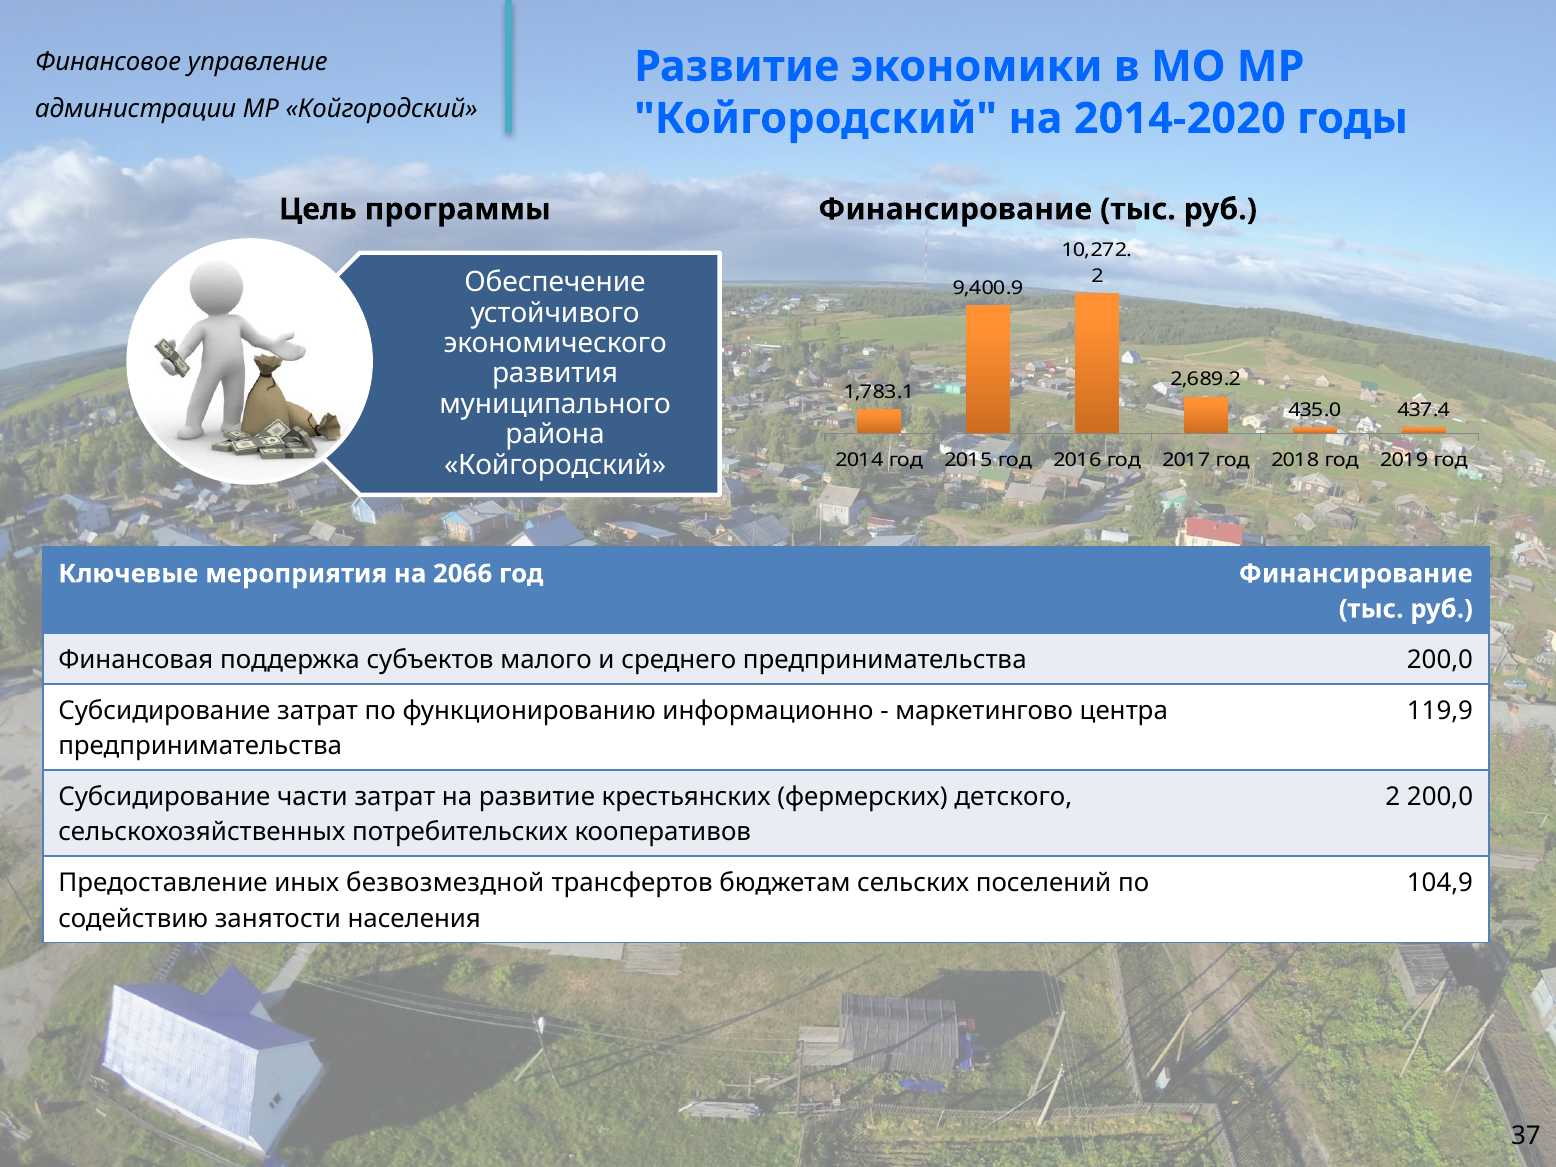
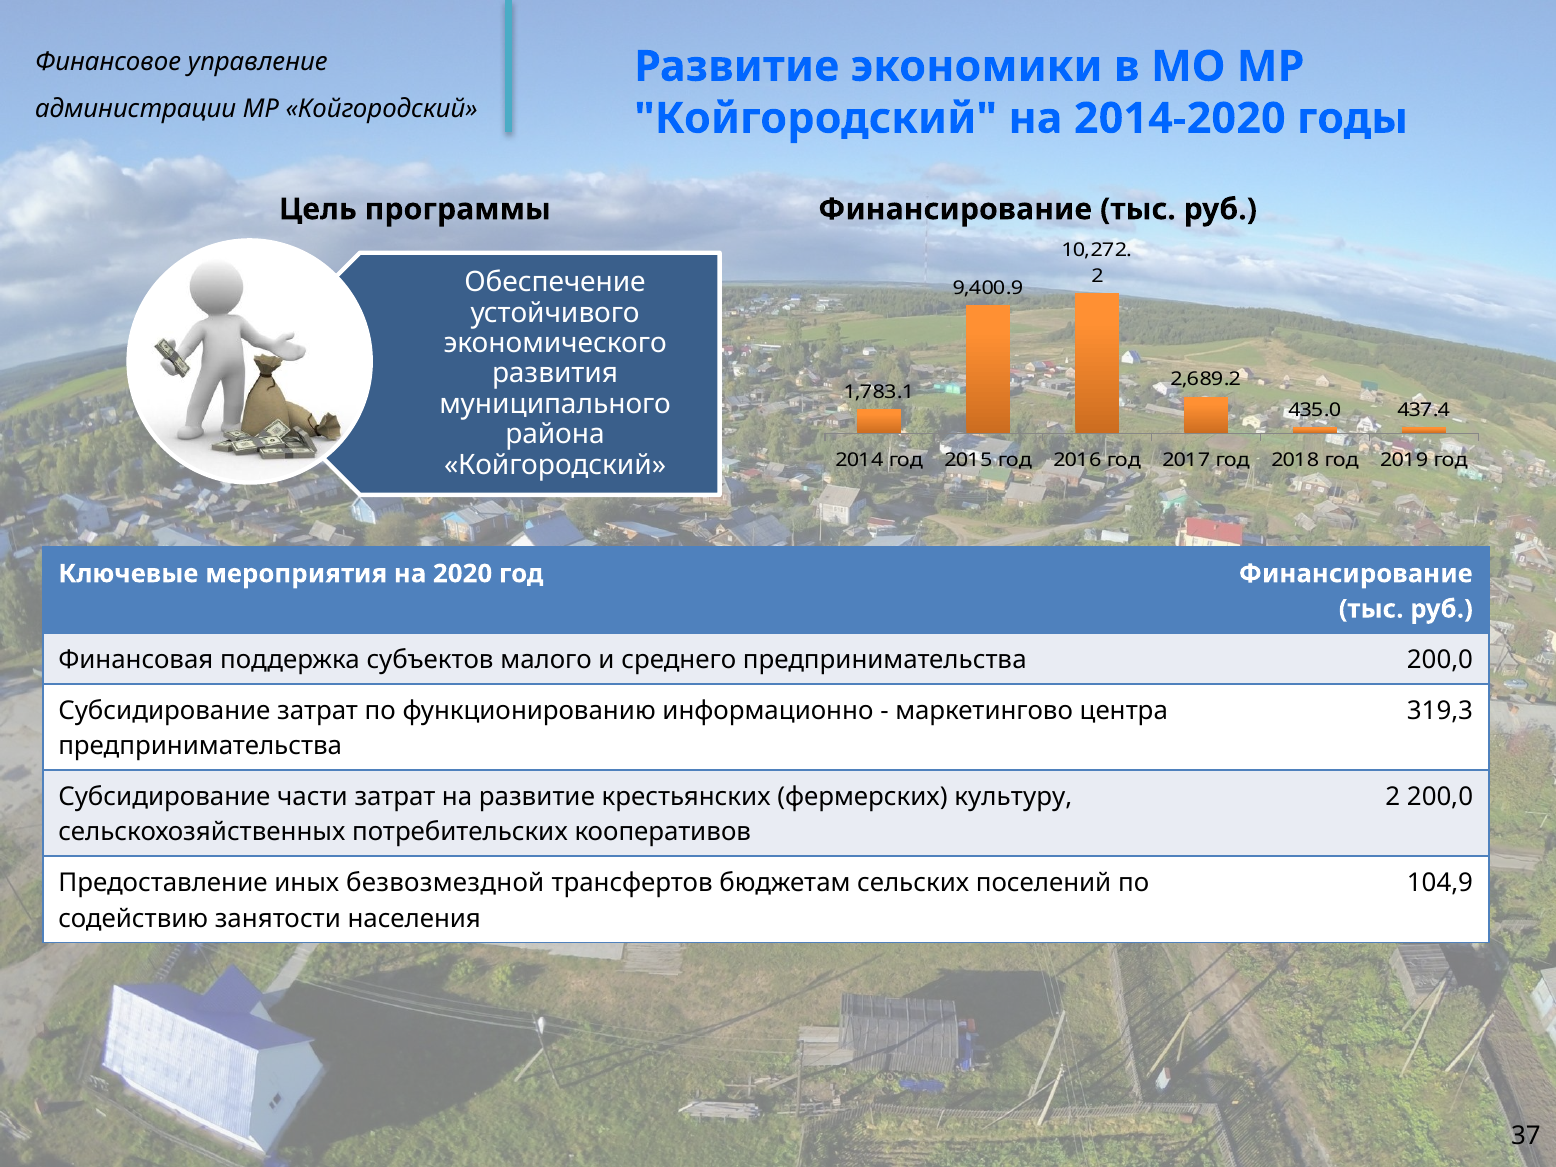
2066: 2066 -> 2020 (463, 574)
119,9: 119,9 -> 319,3 (1440, 711)
детского: детского -> культуру (1013, 797)
